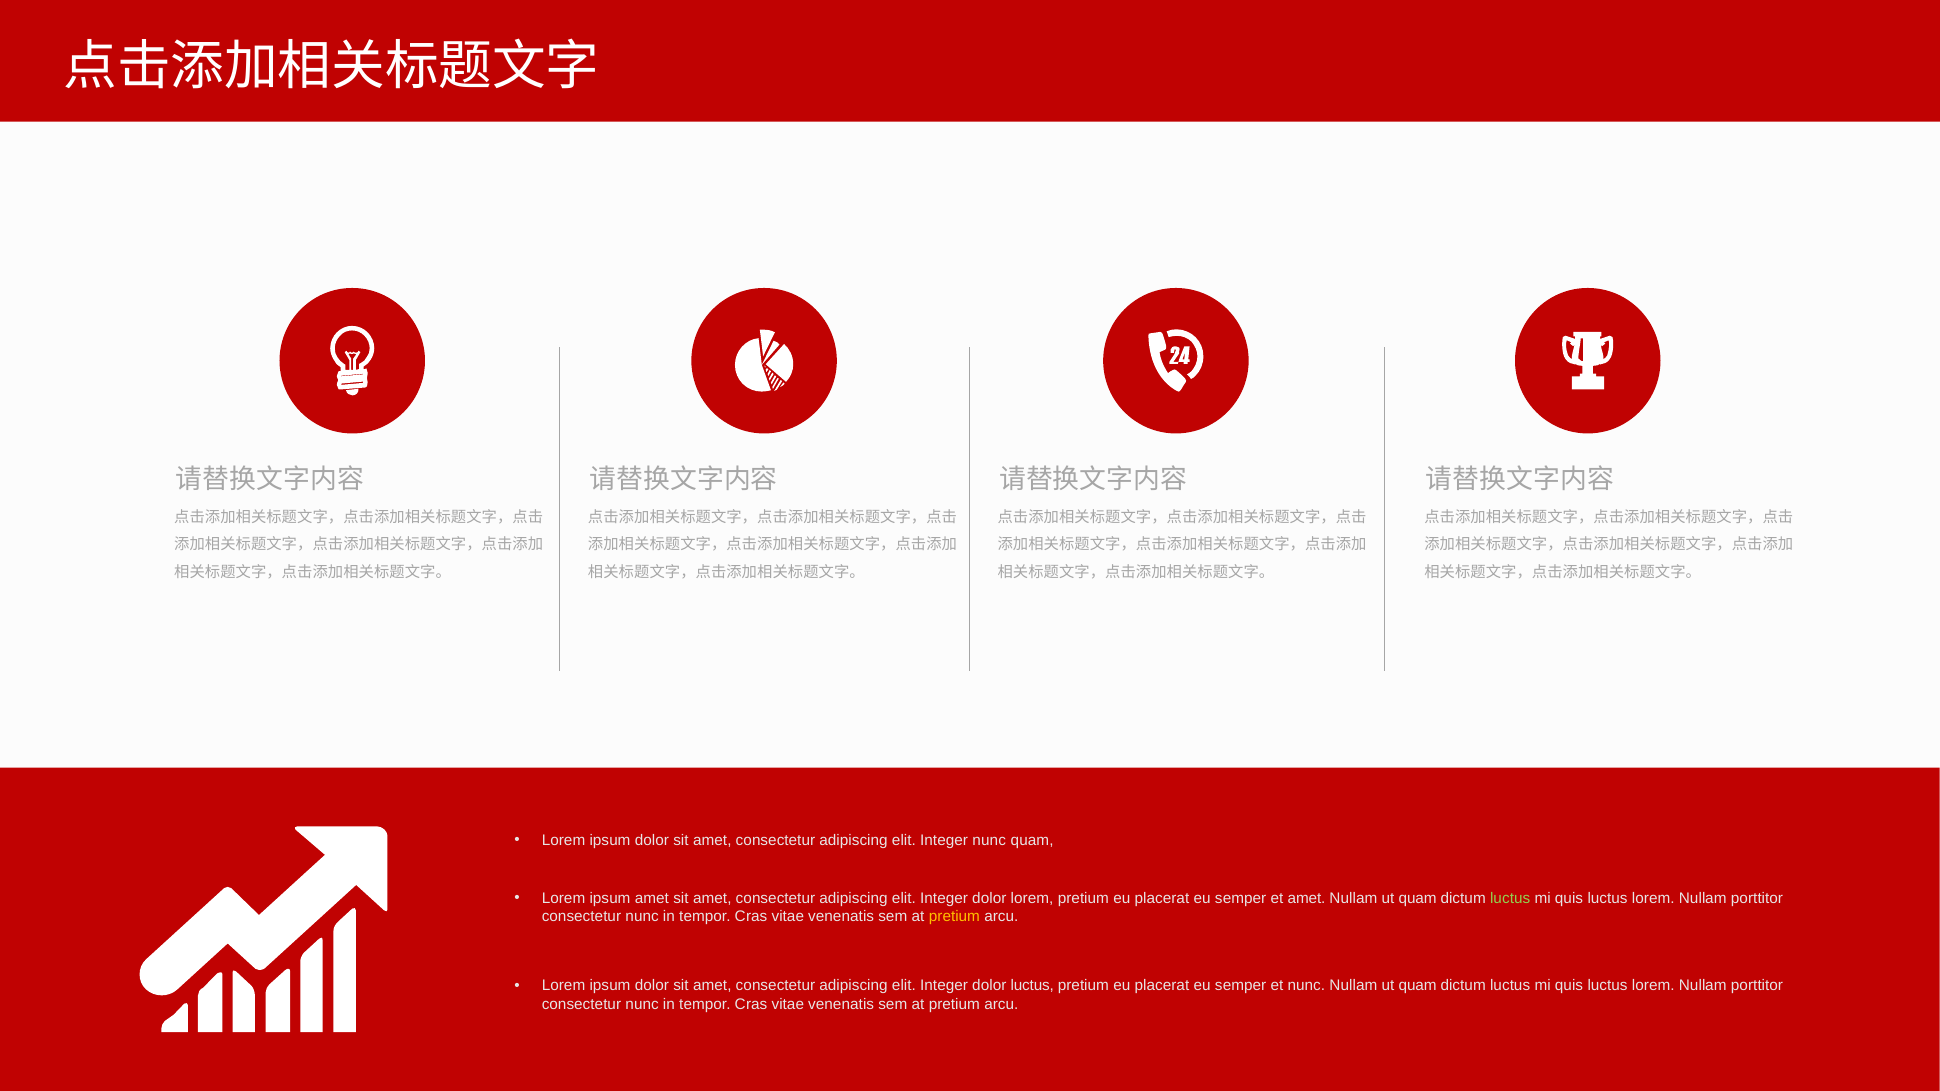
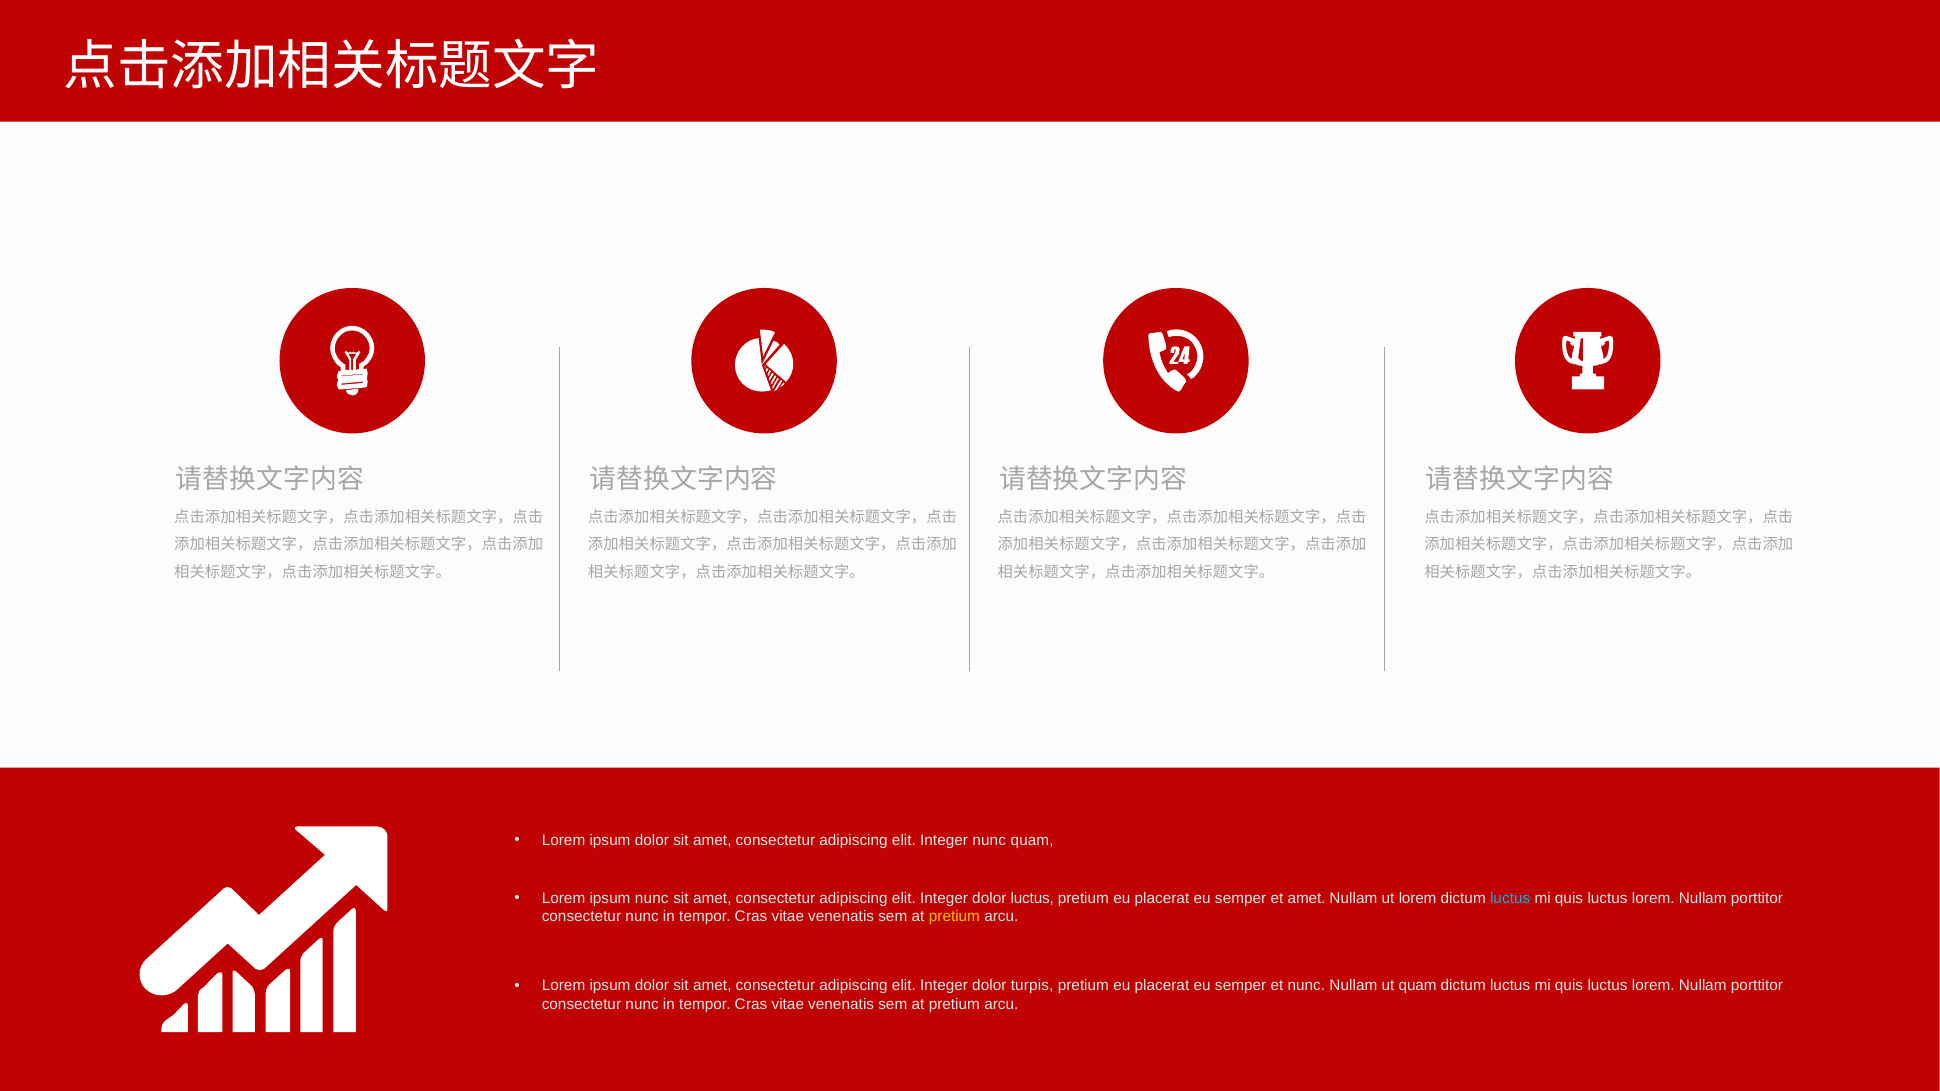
ipsum amet: amet -> nunc (652, 899)
dolor lorem: lorem -> luctus (1032, 899)
quam: quam -> lorem (1418, 899)
luctus colour: light green -> light blue (1510, 899)
dolor luctus: luctus -> turpis (1032, 986)
